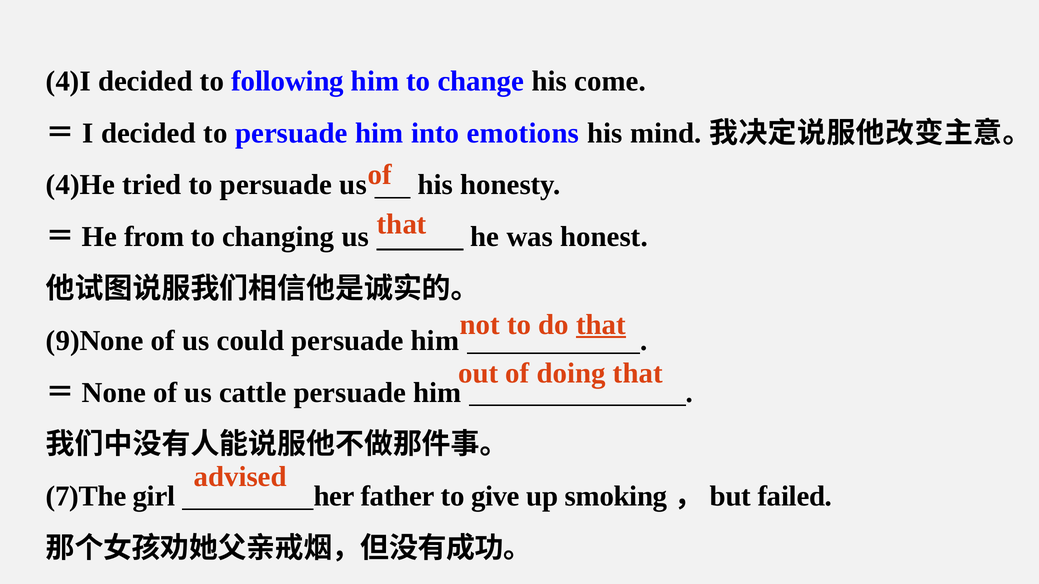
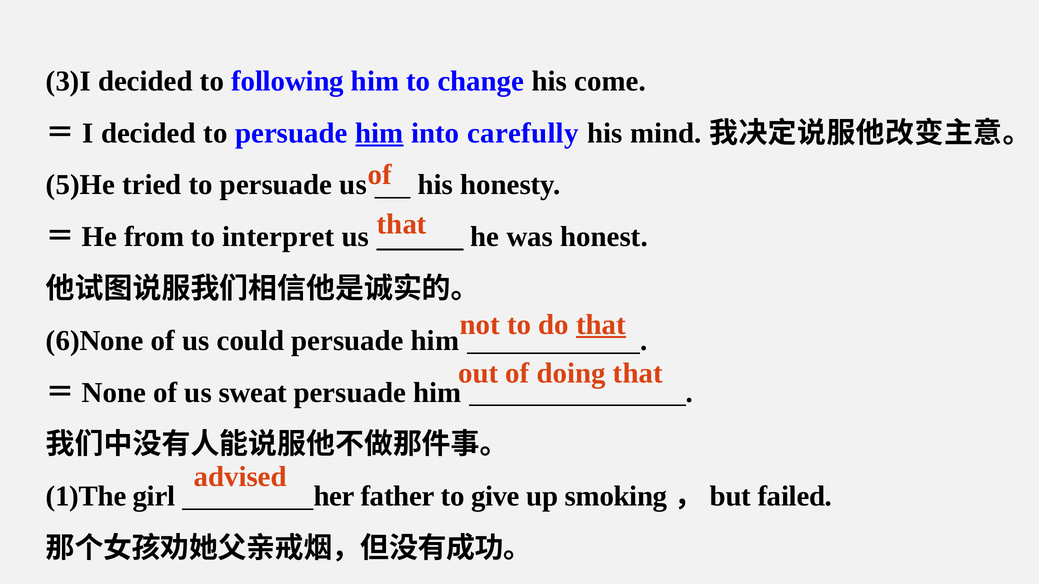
4)I: 4)I -> 3)I (68, 81)
him underline: none -> present (379, 133)
emotions: emotions -> carefully (523, 133)
4)He: 4)He -> 5)He (80, 185)
changing: changing -> interpret (278, 237)
9)None: 9)None -> 6)None (95, 341)
cattle: cattle -> sweat (253, 393)
7)The: 7)The -> 1)The (86, 497)
